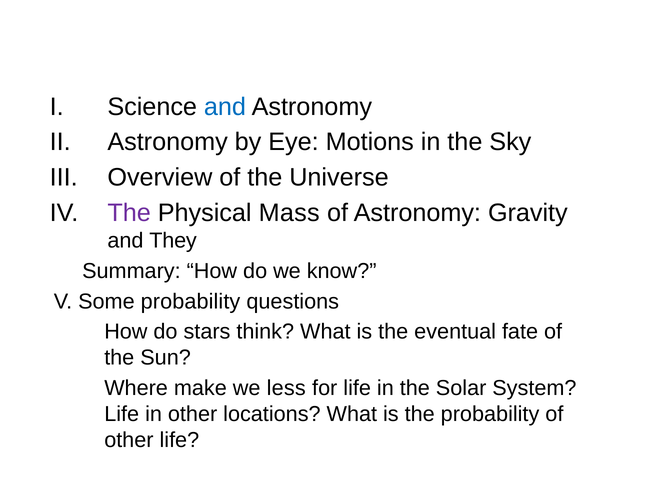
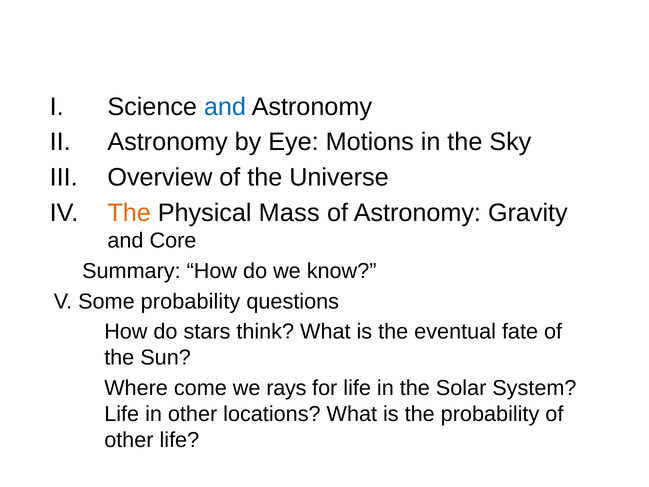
The colour: purple -> orange (129, 213)
They: They -> Core (173, 241)
make: make -> come (200, 388)
less: less -> rays (286, 388)
